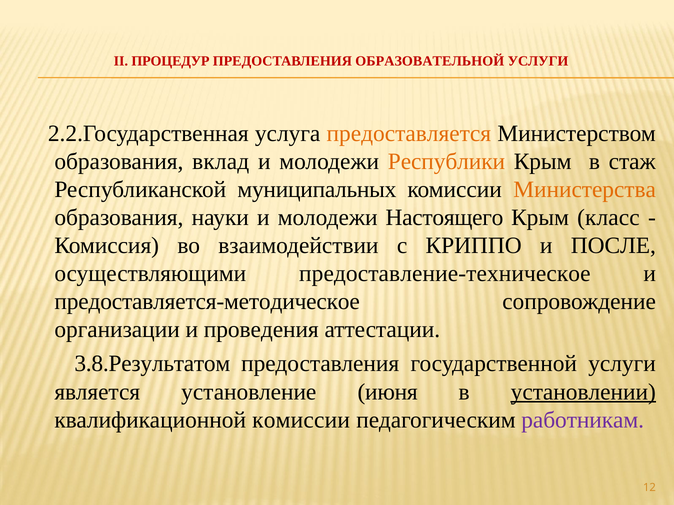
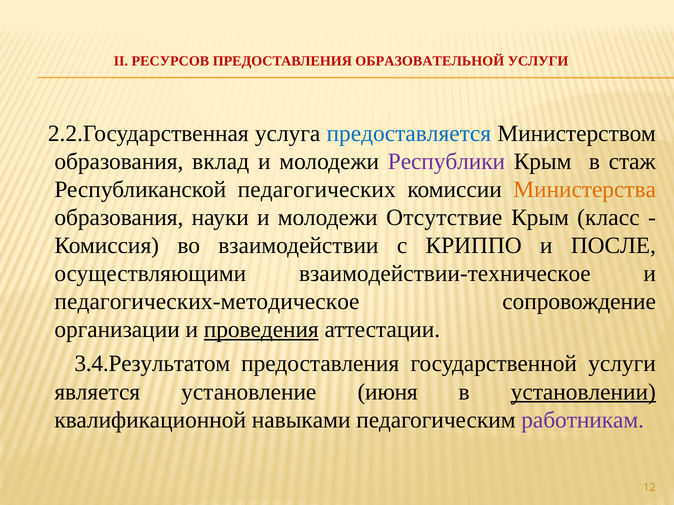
ПРОЦЕДУР: ПРОЦЕДУР -> РЕСУРСОВ (170, 61)
предоставляется colour: orange -> blue (409, 134)
Республики colour: orange -> purple (446, 162)
муниципальных: муниципальных -> педагогических (317, 190)
Настоящего: Настоящего -> Отсутствие (444, 218)
предоставление-техническое: предоставление-техническое -> взаимодействии-техническое (445, 274)
предоставляется-методическое: предоставляется-методическое -> педагогических-методическое (207, 302)
проведения underline: none -> present (261, 330)
3.8.Результатом: 3.8.Результатом -> 3.4.Результатом (152, 364)
квалификационной комиссии: комиссии -> навыками (301, 420)
